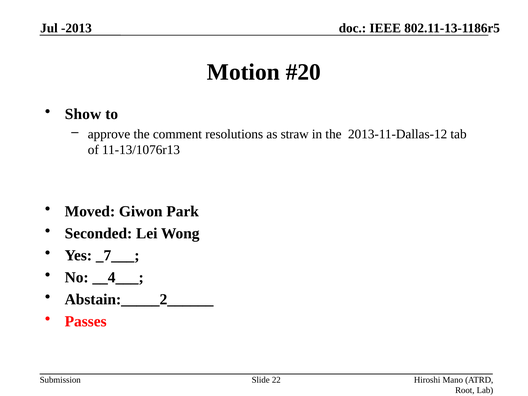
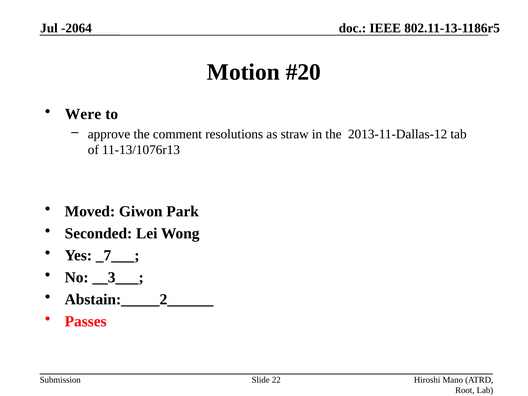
-2013: -2013 -> -2064 (76, 28)
Show: Show -> Were (83, 114)
__4___: __4___ -> __3___ (118, 278)
